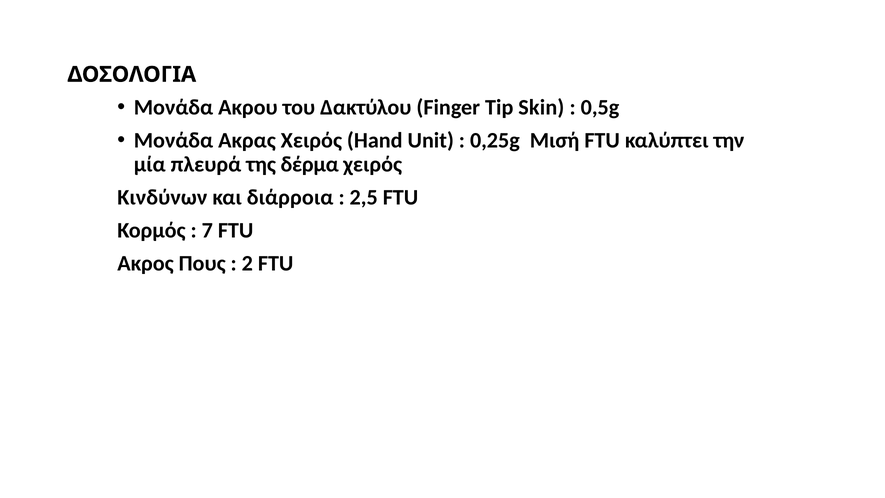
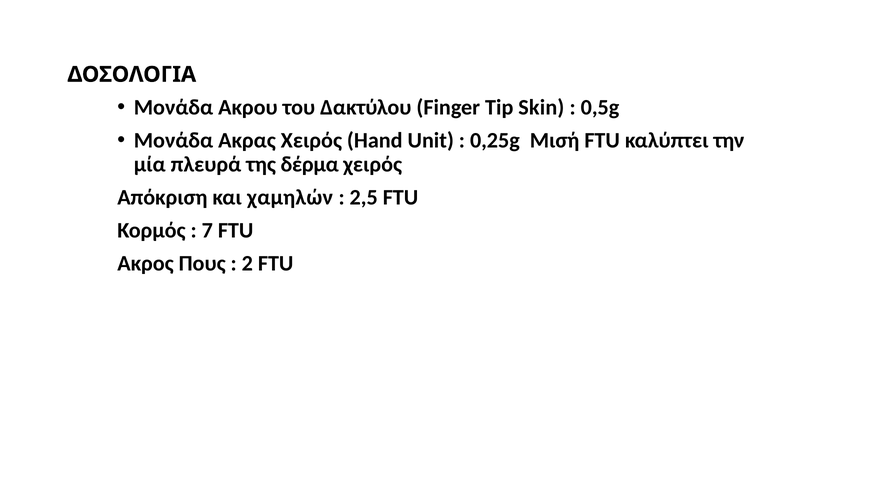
Κινδύνων: Κινδύνων -> Απόκριση (162, 197)
διάρροια: διάρροια -> χαμηλών (290, 197)
